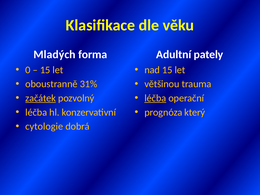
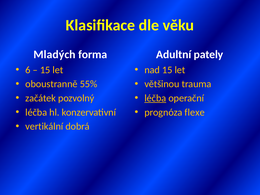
0: 0 -> 6 (28, 70)
31%: 31% -> 55% (89, 84)
začátek underline: present -> none (41, 98)
který: který -> flexe (195, 112)
cytologie: cytologie -> vertikální (44, 126)
